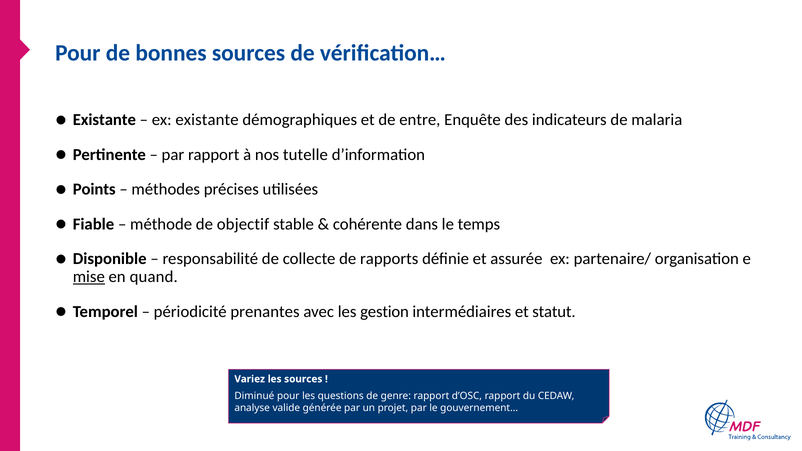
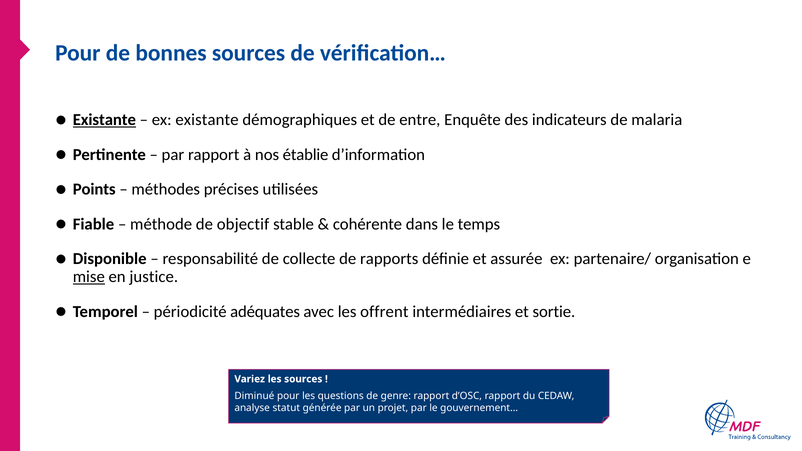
Existante underline: none -> present (104, 120)
tutelle: tutelle -> établie (306, 155)
quand: quand -> justice (154, 277)
prenantes: prenantes -> adéquates (265, 312)
gestion: gestion -> offrent (384, 312)
statut: statut -> sortie (554, 312)
valide: valide -> statut (286, 408)
